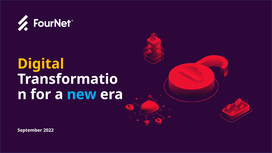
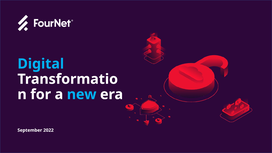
Digital colour: yellow -> light blue (41, 64)
